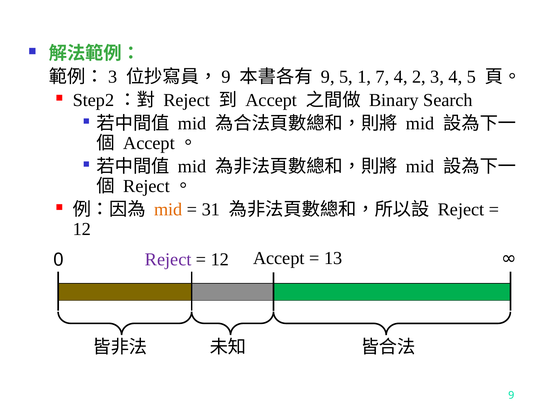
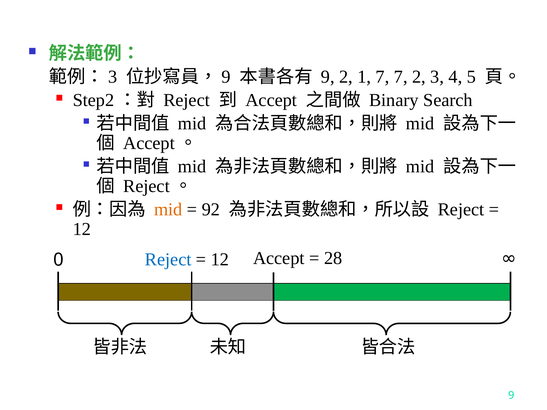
9 5: 5 -> 2 (346, 77)
7 4: 4 -> 7 (401, 77)
31: 31 -> 92 (211, 209)
13: 13 -> 28 (333, 258)
Reject colour: purple -> blue (168, 260)
